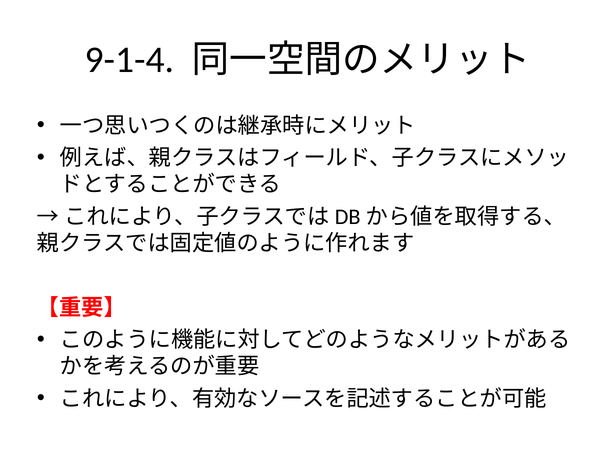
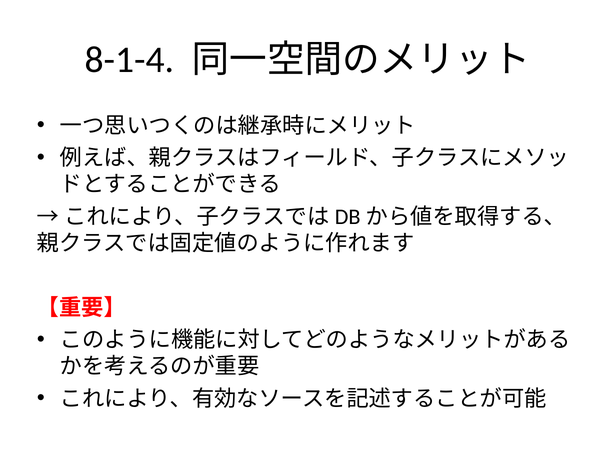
9-1-4: 9-1-4 -> 8-1-4 (129, 60)
